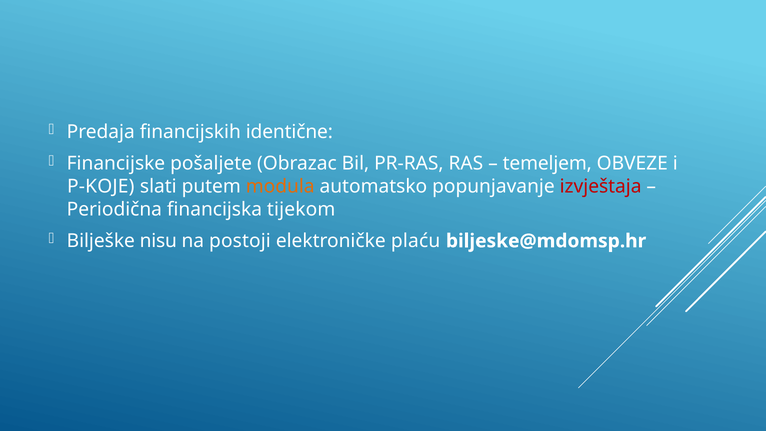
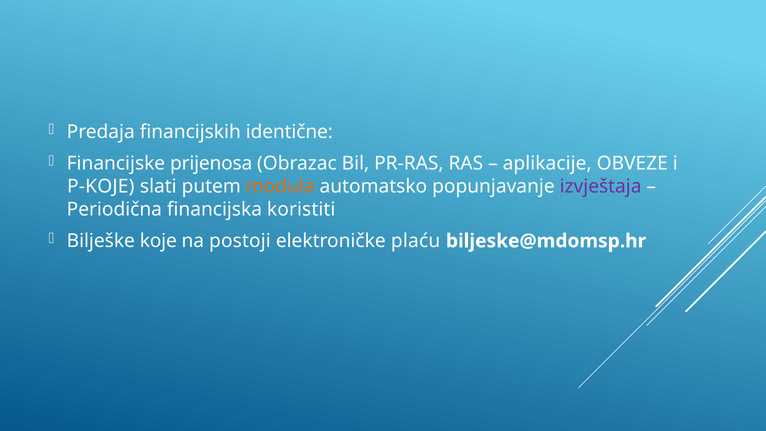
pošaljete: pošaljete -> prijenosa (211, 163)
temeljem: temeljem -> aplikacije (547, 163)
izvještaja colour: red -> purple (601, 186)
tijekom: tijekom -> koristiti (301, 209)
nisu: nisu -> koje (158, 241)
